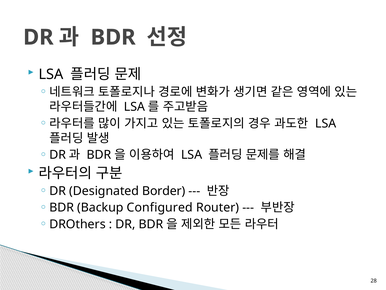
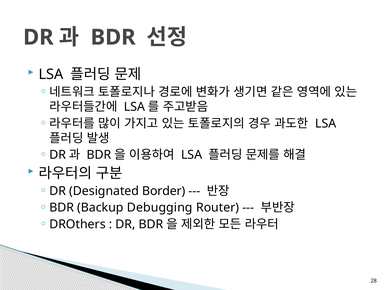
Configured: Configured -> Debugging (160, 207)
